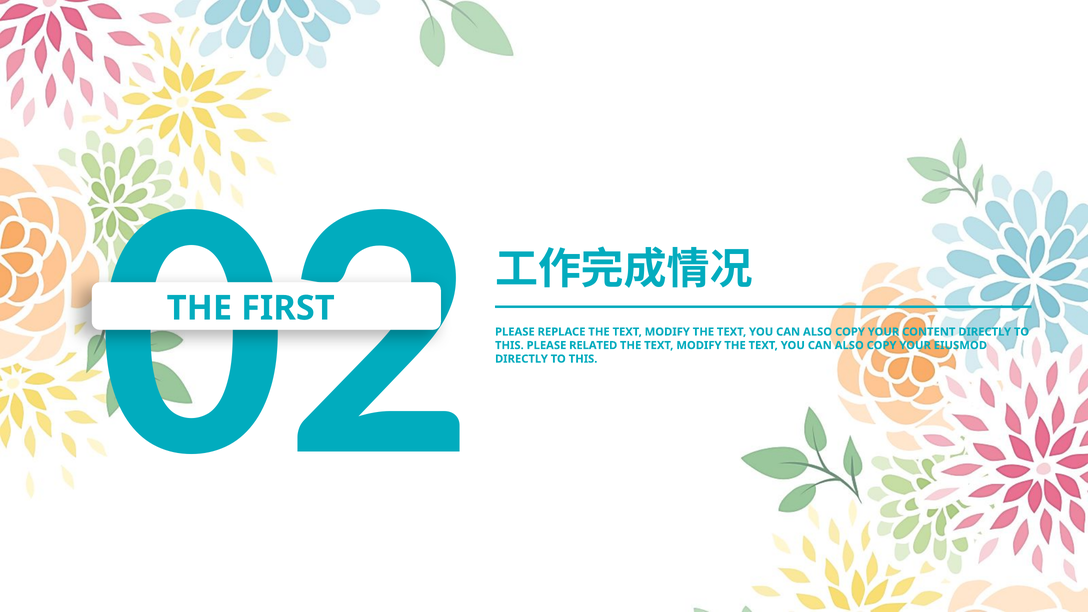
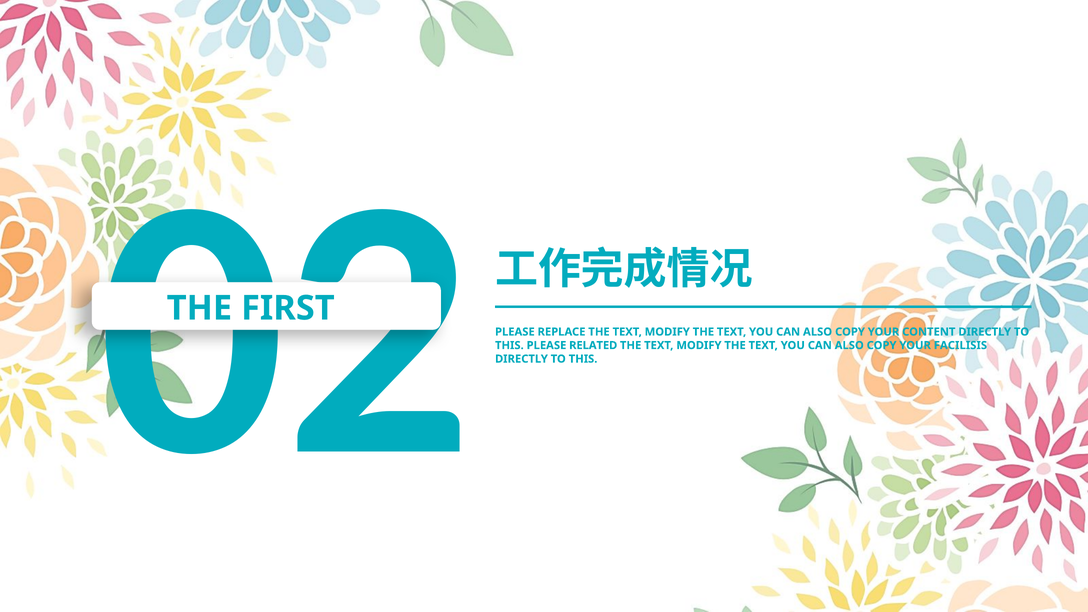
EIUSMOD: EIUSMOD -> FACILISIS (960, 345)
